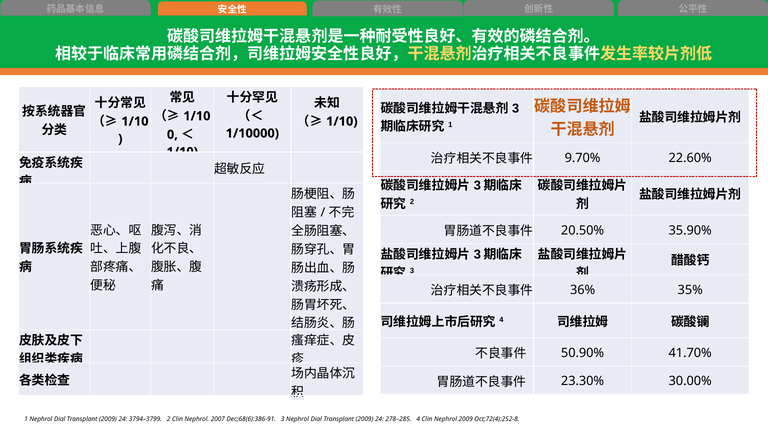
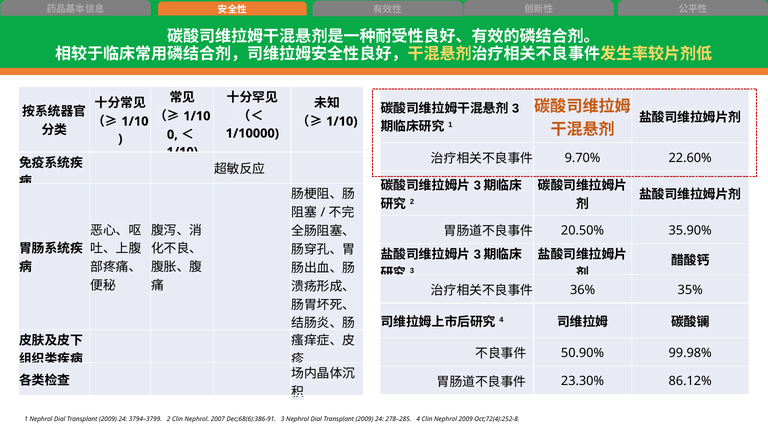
41.70%: 41.70% -> 99.98% (690, 353)
30.00%: 30.00% -> 86.12% (690, 381)
